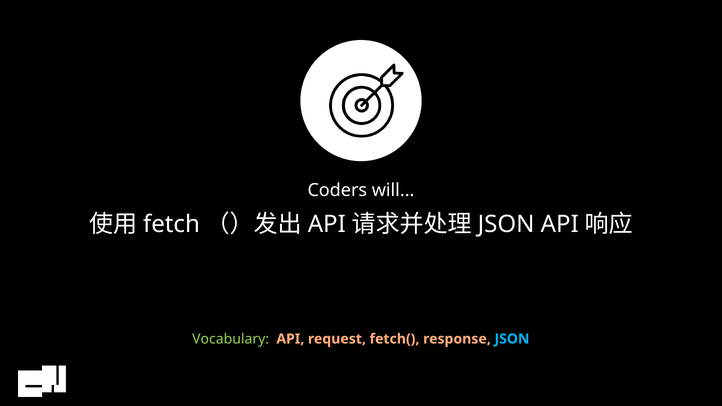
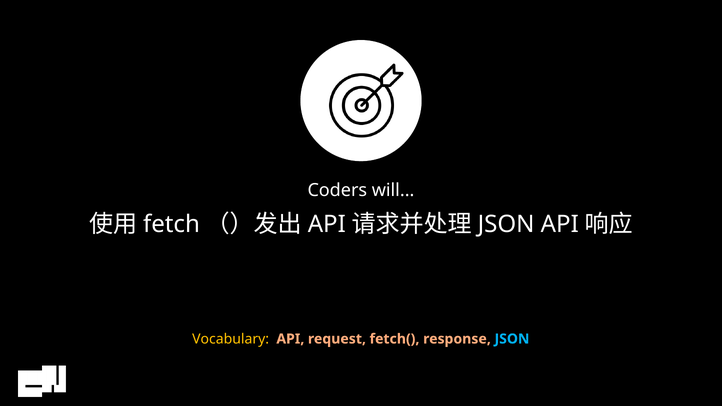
Vocabulary colour: light green -> yellow (231, 339)
